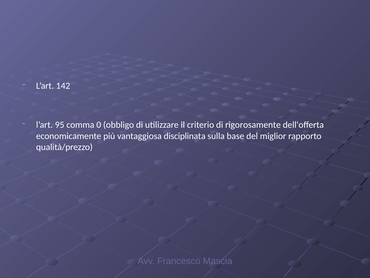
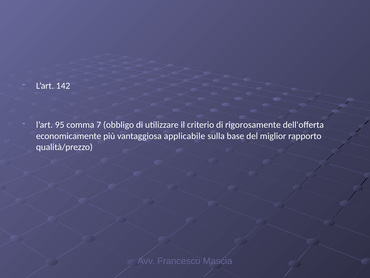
0: 0 -> 7 (99, 125)
disciplinata: disciplinata -> applicabile (185, 136)
